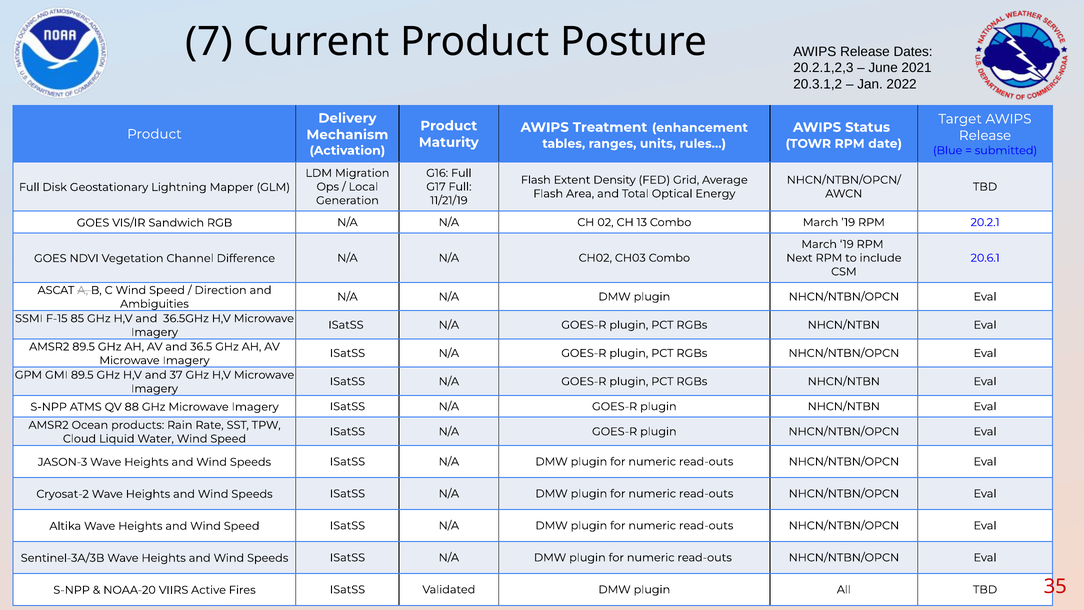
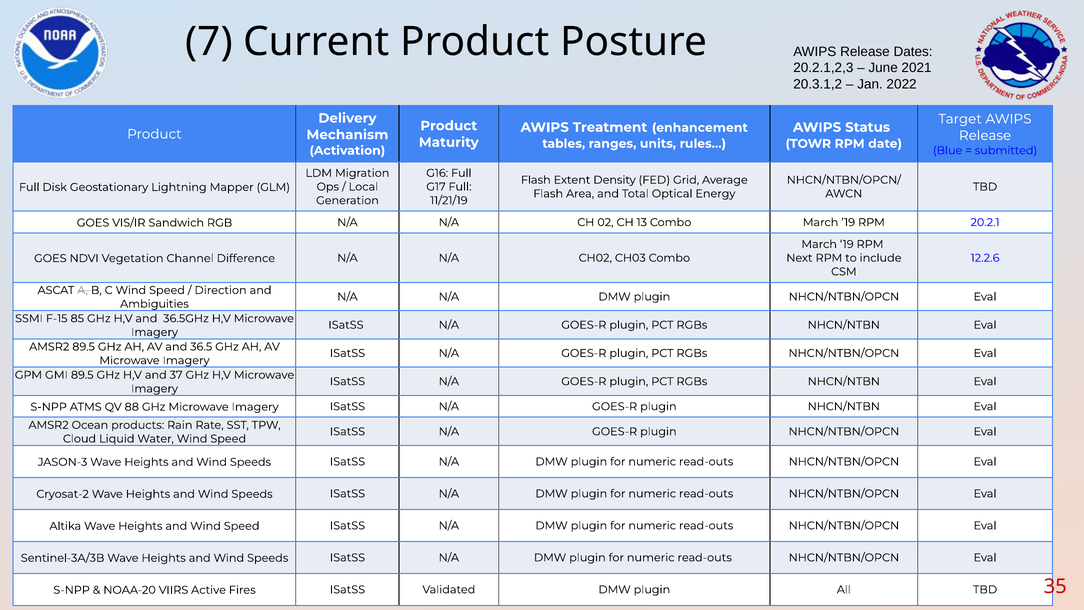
20.6.1: 20.6.1 -> 12.2.6 (985, 258)
